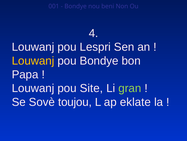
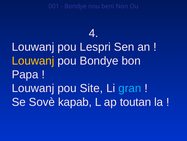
gran colour: light green -> light blue (130, 88)
toujou: toujou -> kapab (75, 102)
eklate: eklate -> toutan (135, 102)
